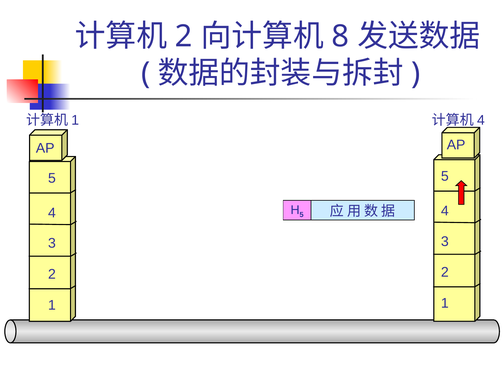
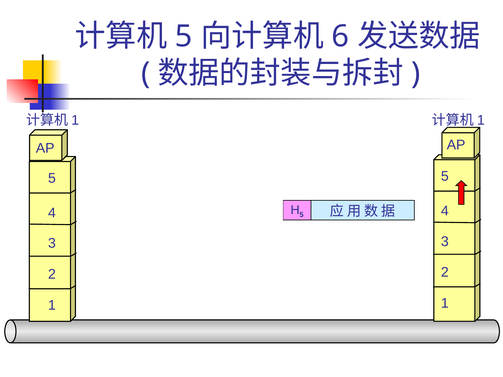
2: 2 -> 5 (184, 37)
8: 8 -> 6 (340, 37)
4: 4 -> 1 (481, 120)
